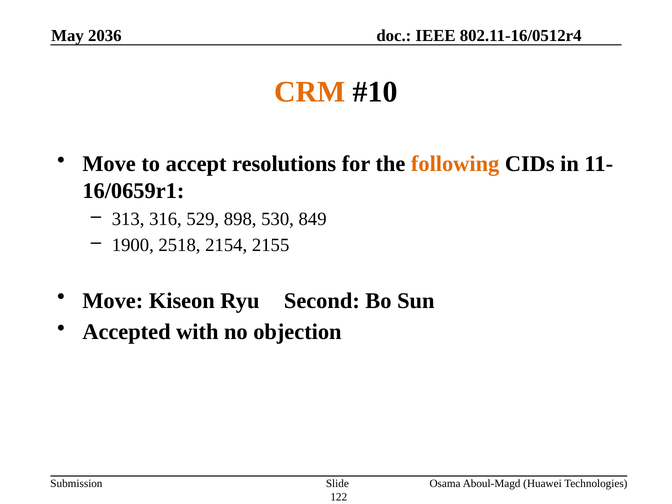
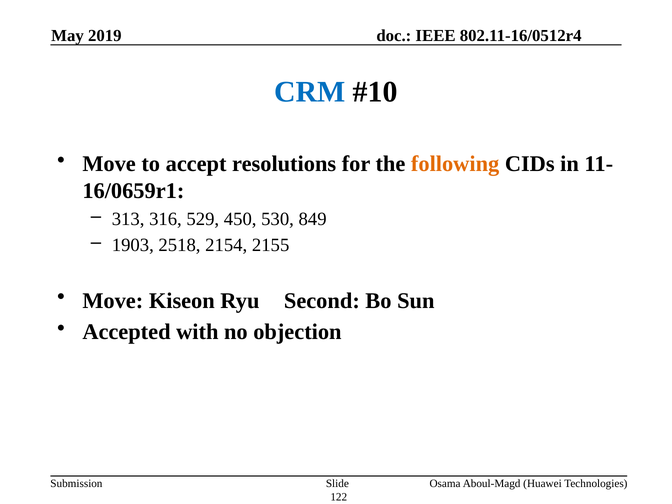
2036: 2036 -> 2019 (105, 36)
CRM colour: orange -> blue (310, 92)
898: 898 -> 450 (240, 219)
1900: 1900 -> 1903 (133, 245)
